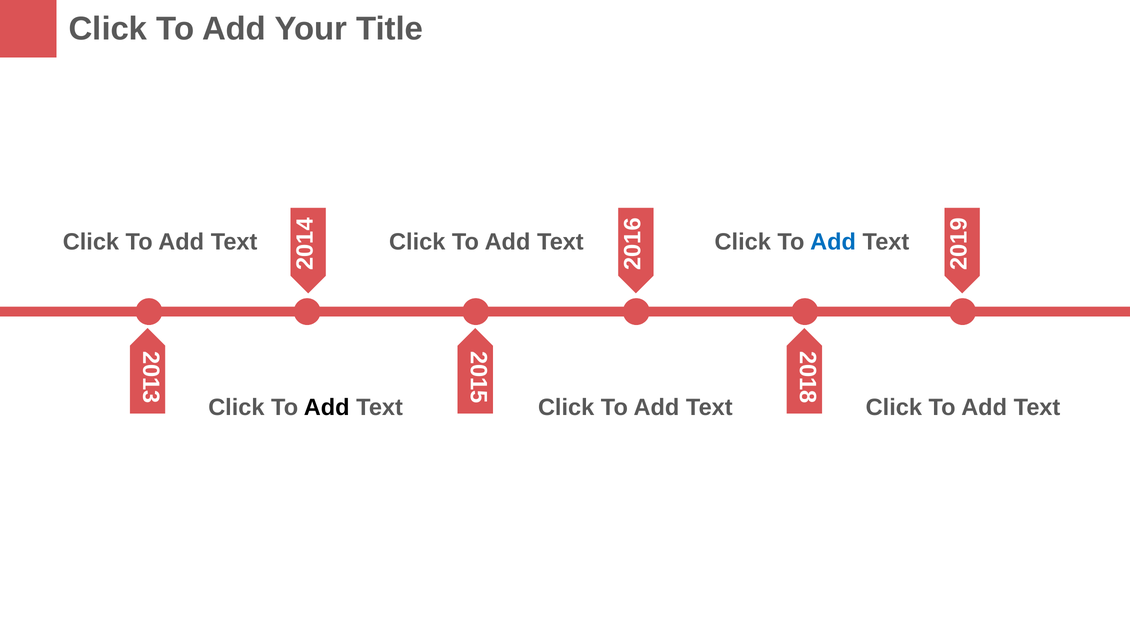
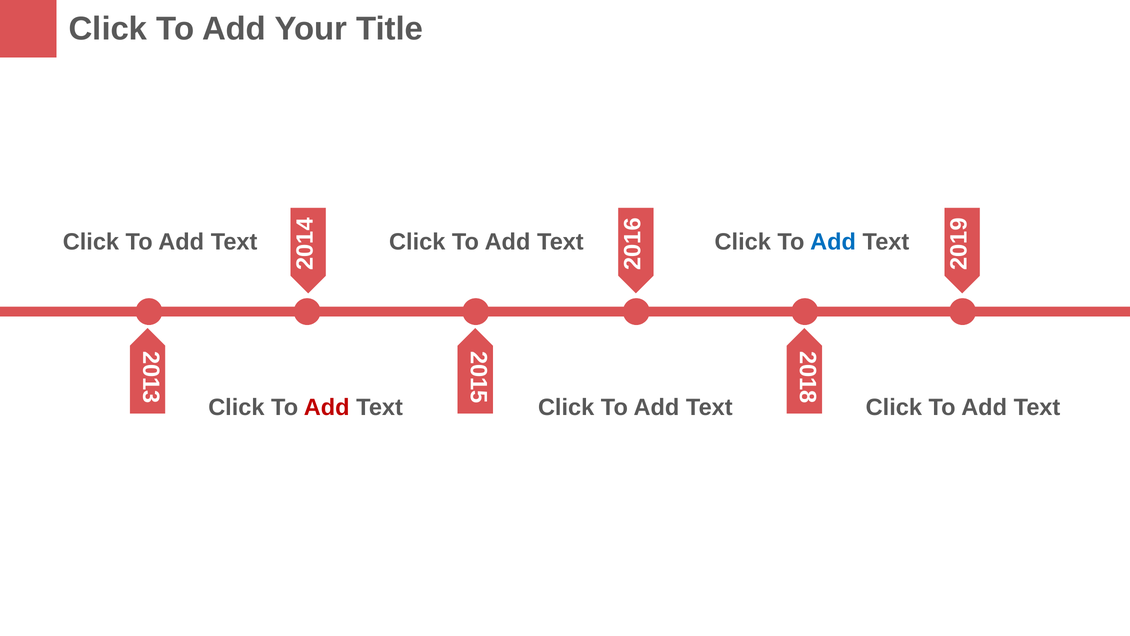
Add colour: black -> red (327, 407)
